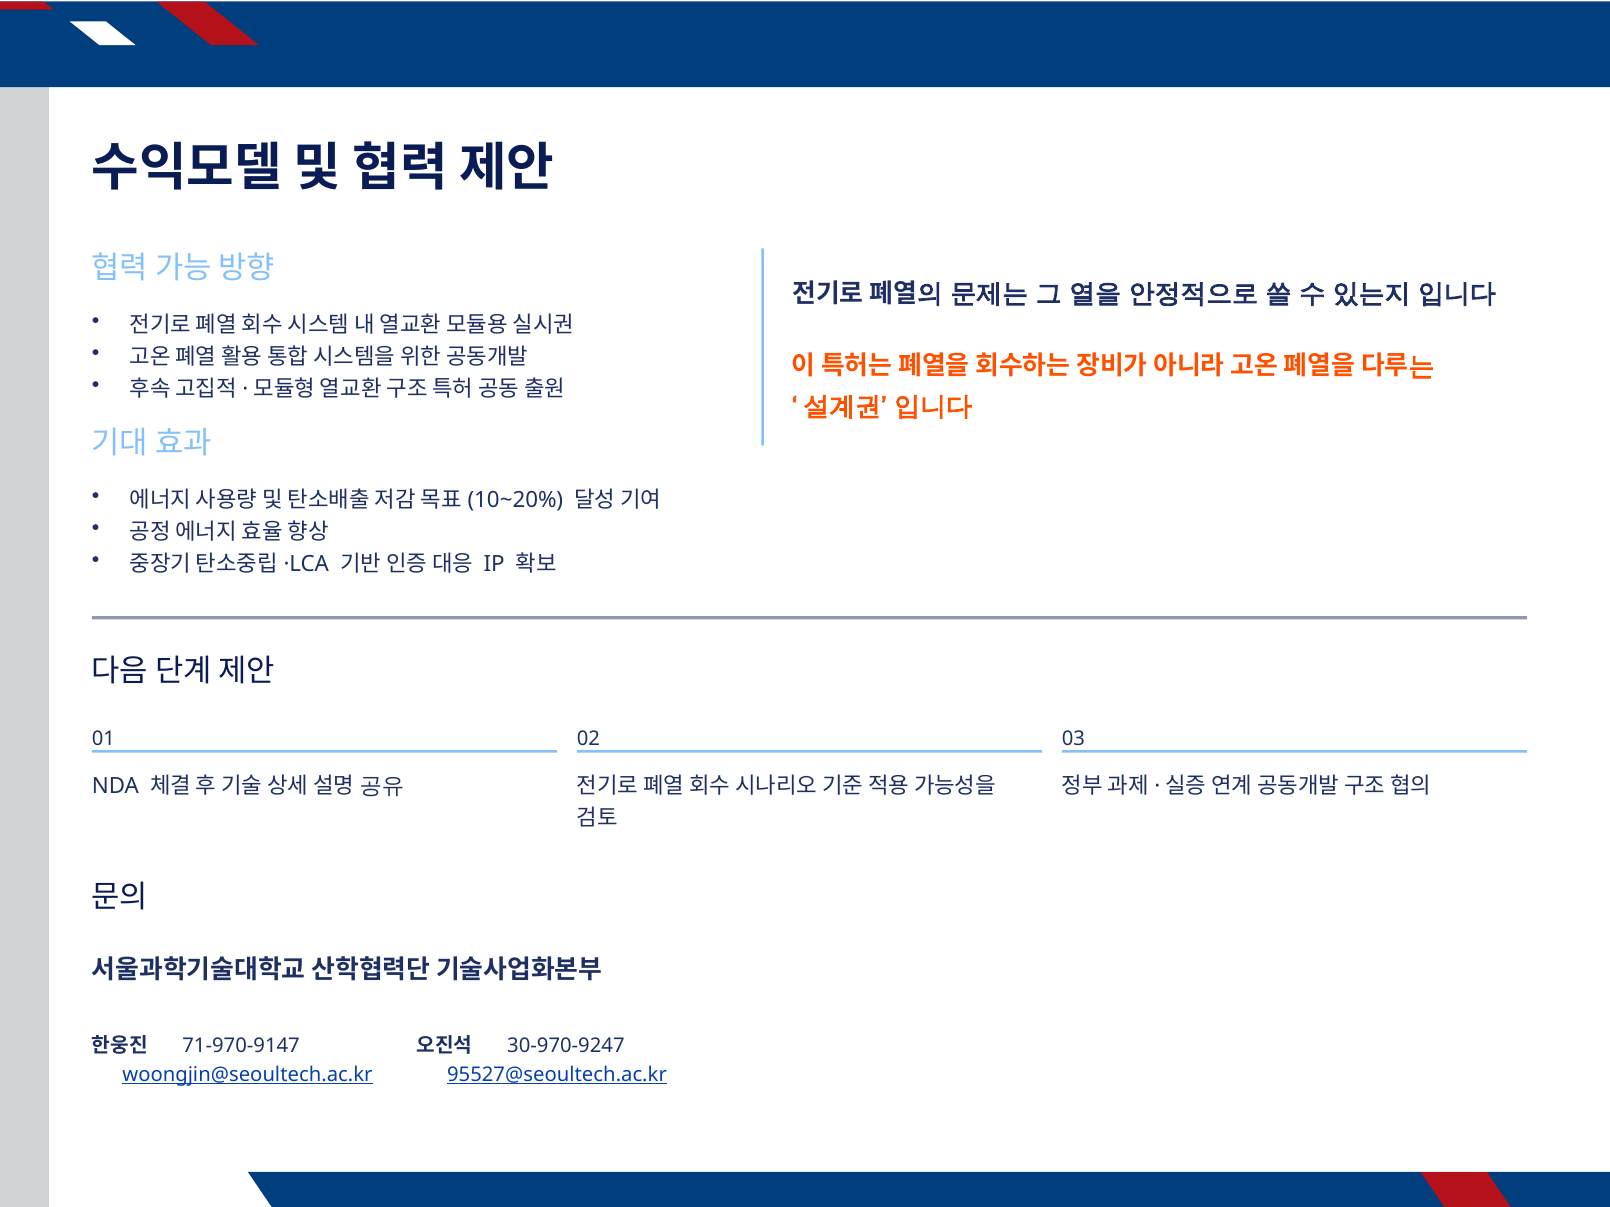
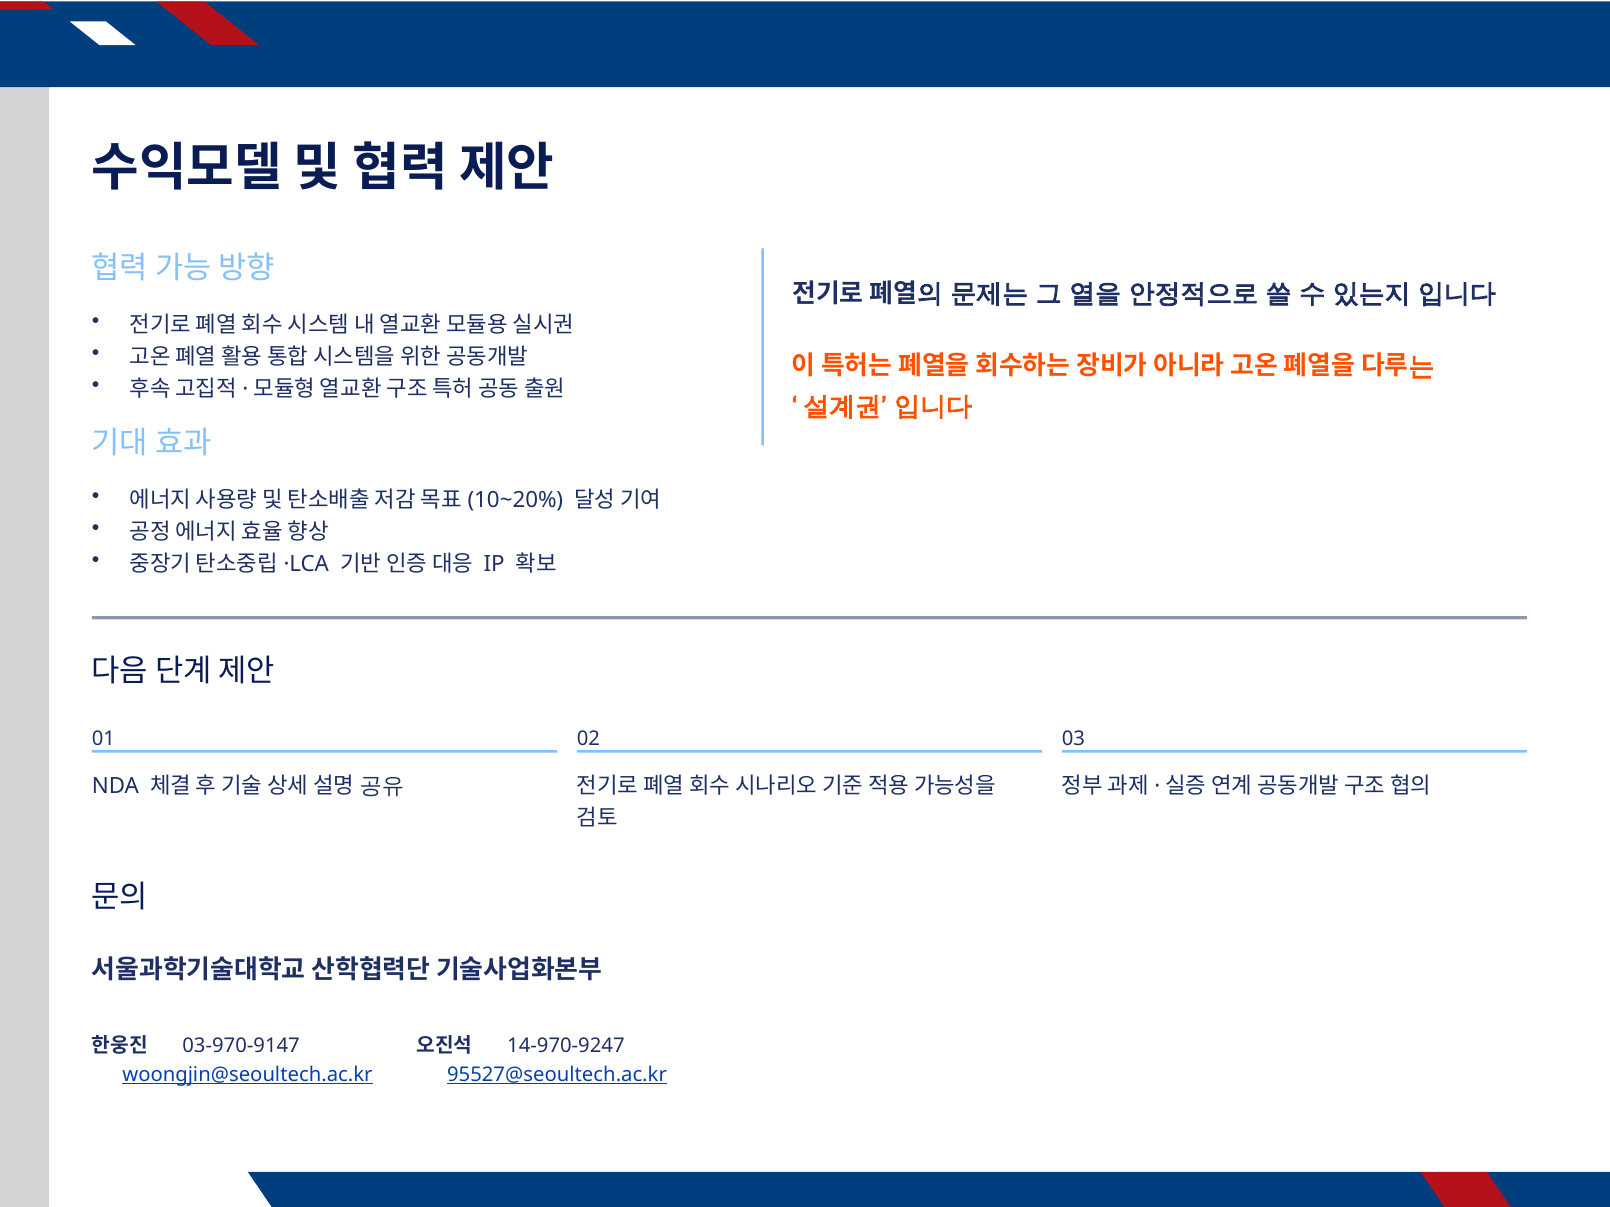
71-970-9147: 71-970-9147 -> 03-970-9147 (241, 1046)
30-970-9247: 30-970-9247 -> 14-970-9247 (566, 1046)
